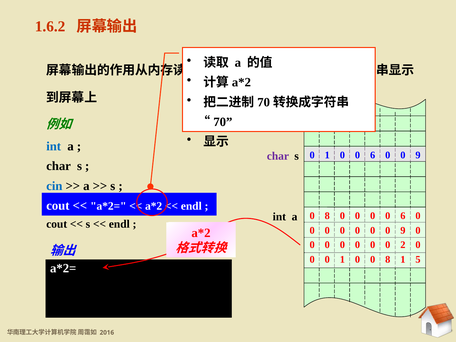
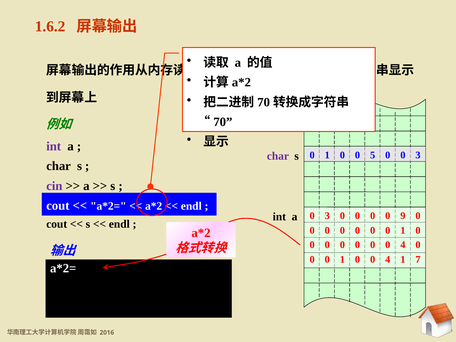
int colour: blue -> purple (54, 146)
1 0 0 6: 6 -> 5 (373, 155)
9: 9 -> 3 (418, 155)
cin colour: blue -> purple (54, 186)
8: 8 -> 3 (327, 216)
0 0 0 6: 6 -> 9 (403, 216)
9: 9 -> 1 (403, 230)
0 0 0 2: 2 -> 4 (403, 245)
1 0 0 8: 8 -> 4 (388, 259)
5: 5 -> 7 (418, 259)
